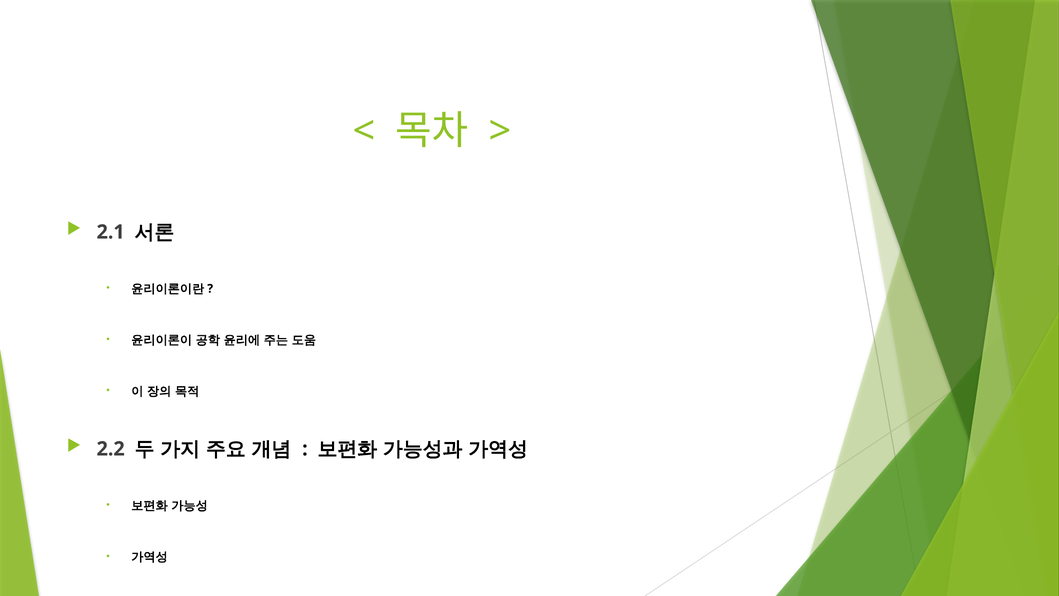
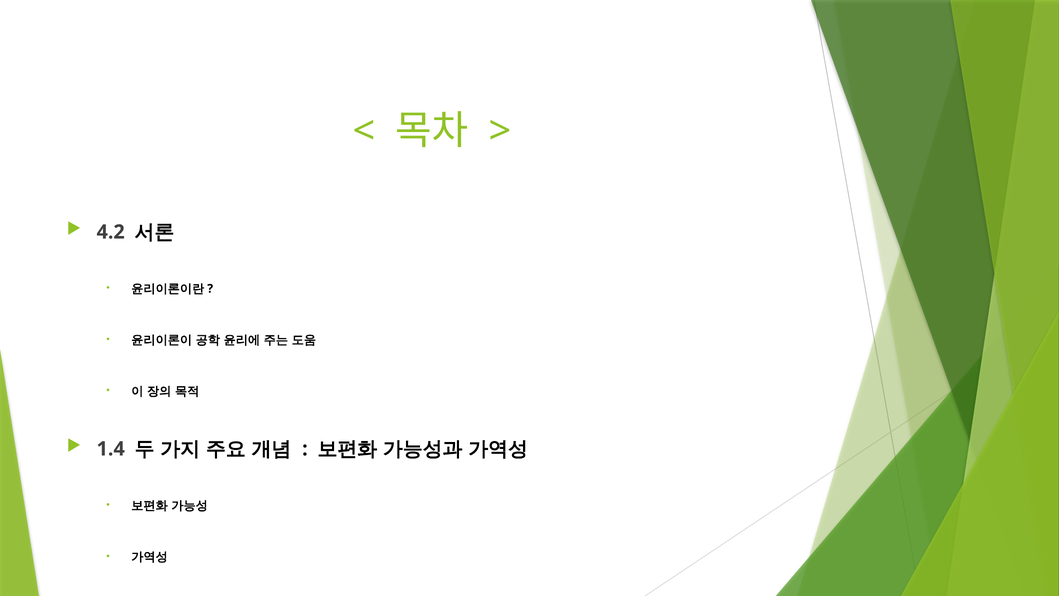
2.1: 2.1 -> 4.2 (111, 232)
2.2: 2.2 -> 1.4 (111, 449)
